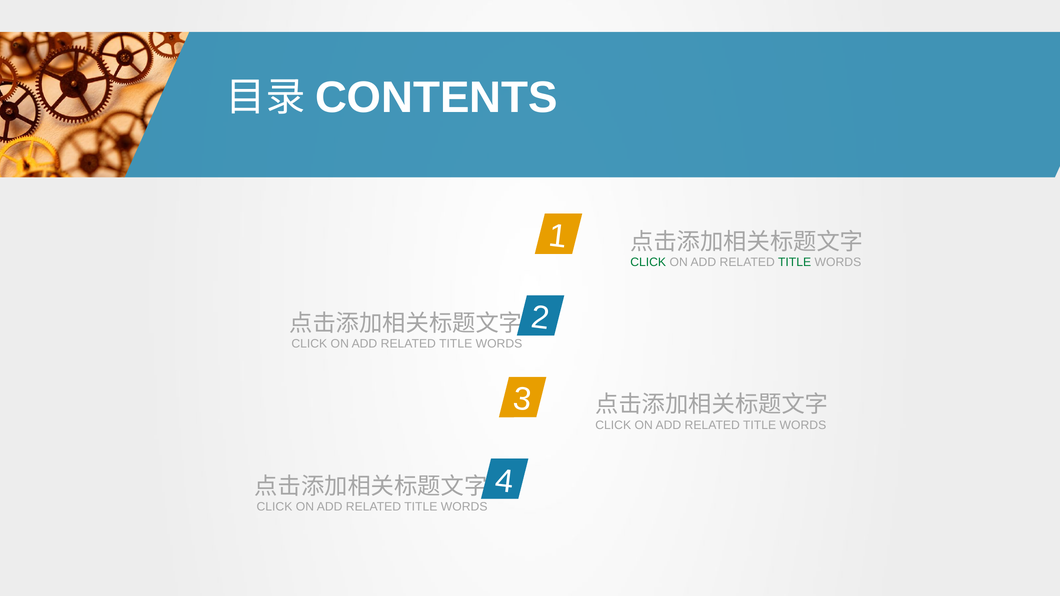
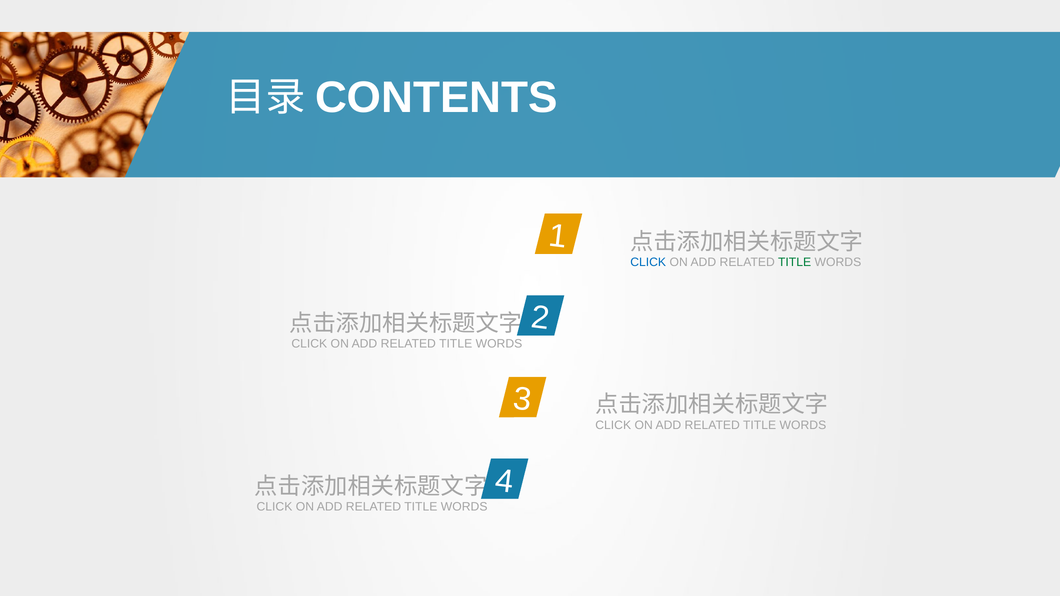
CLICK colour: green -> blue (648, 263)
